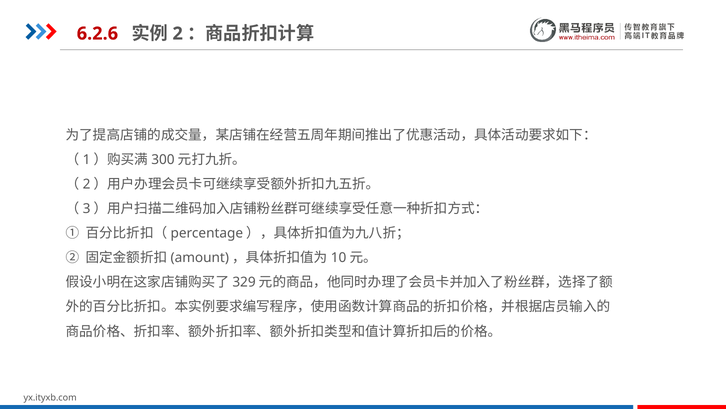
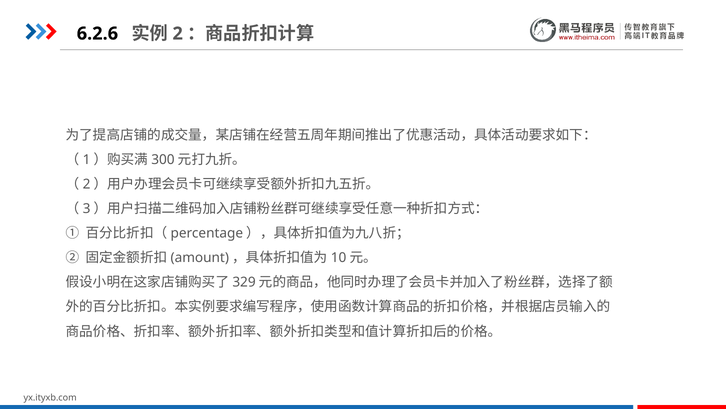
6.2.6 colour: red -> black (97, 34)
